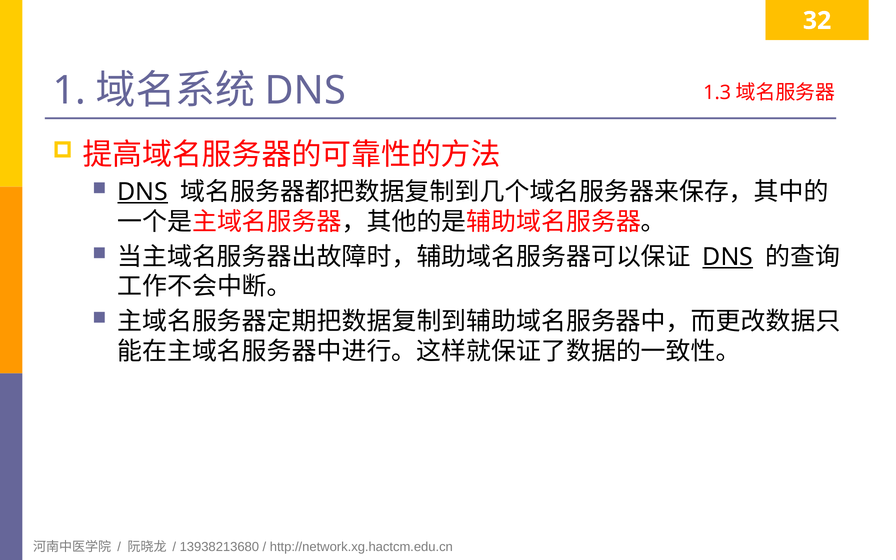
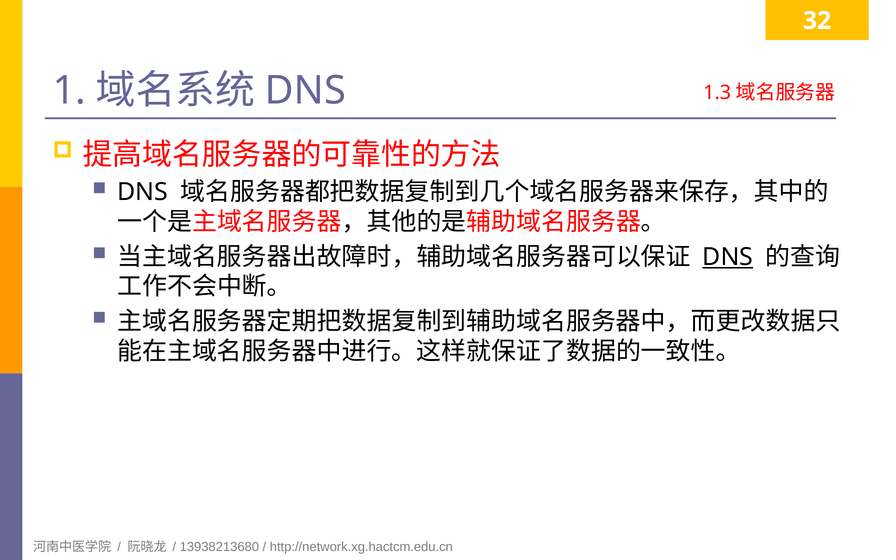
DNS underline: present -> none (143, 192)
